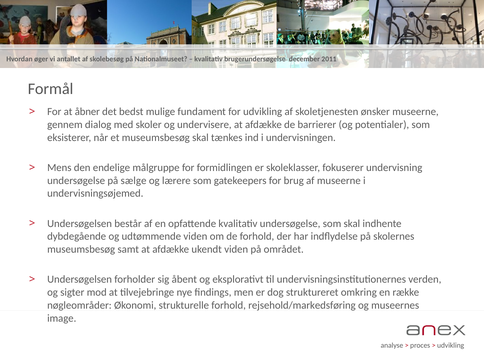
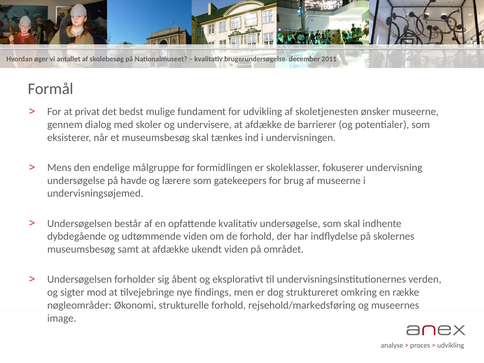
åbner: åbner -> privat (87, 112)
sælge: sælge -> havde (134, 181)
